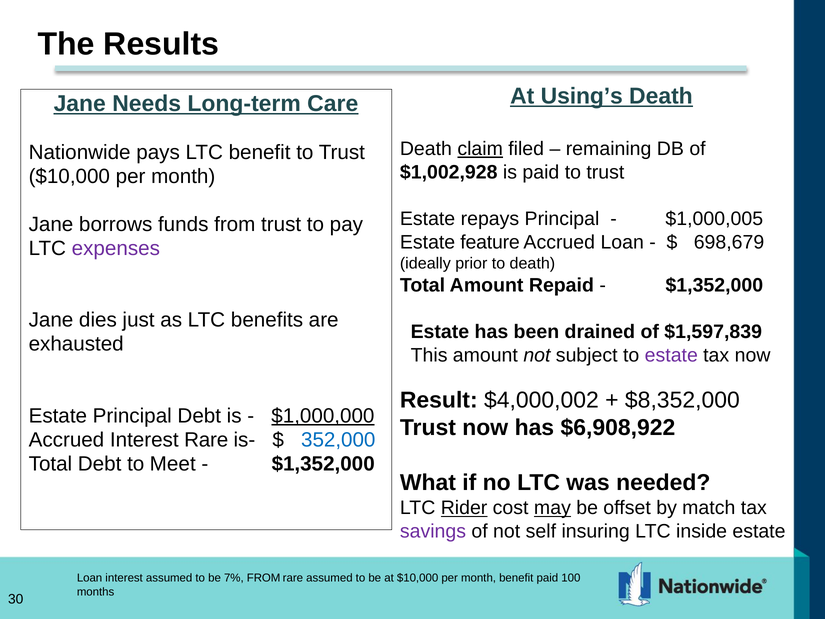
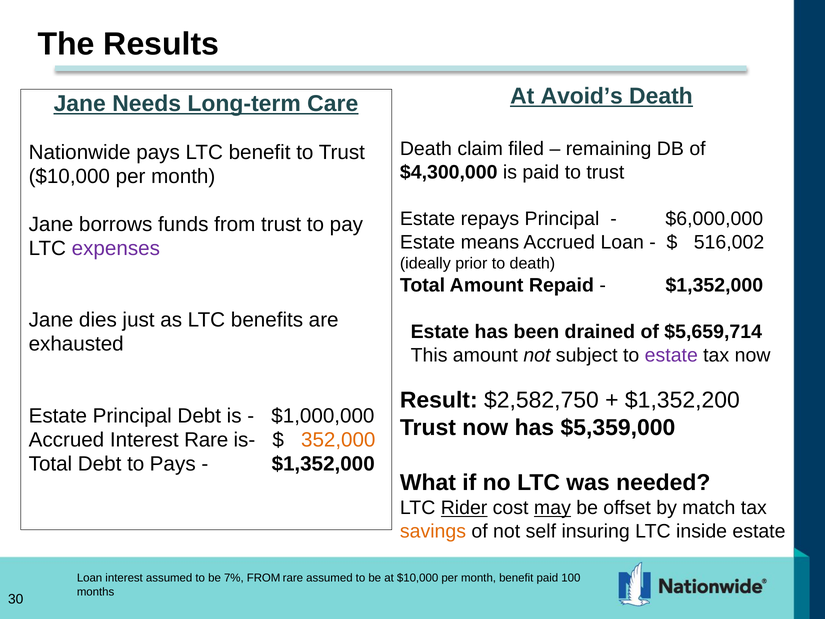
Using’s: Using’s -> Avoid’s (582, 96)
claim underline: present -> none (480, 149)
$1,002,928: $1,002,928 -> $4,300,000 (449, 172)
$1,000,005: $1,000,005 -> $6,000,000 (714, 219)
feature: feature -> means (490, 242)
698,679: 698,679 -> 516,002 (729, 242)
$1,597,839: $1,597,839 -> $5,659,714 (713, 332)
$4,000,002: $4,000,002 -> $2,582,750 (541, 400)
$8,352,000: $8,352,000 -> $1,352,200 (682, 400)
$1,000,000 underline: present -> none (323, 416)
$6,908,922: $6,908,922 -> $5,359,000 (618, 428)
352,000 colour: blue -> orange (338, 440)
to Meet: Meet -> Pays (173, 464)
savings colour: purple -> orange (433, 531)
